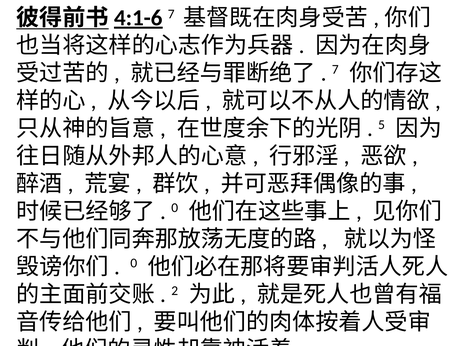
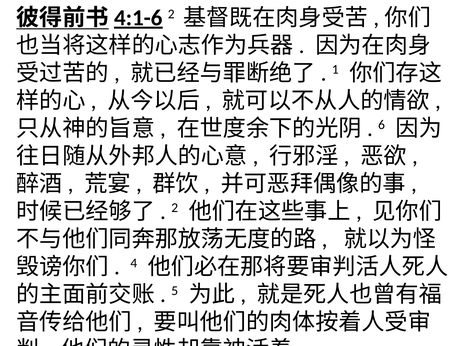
7: 7 -> 2 (171, 14)
7: 7 -> 1 (335, 69)
5: 5 -> 6 (381, 125)
0: 0 -> 2 (175, 208)
0: 0 -> 4 (134, 264)
2: 2 -> 5 (175, 291)
